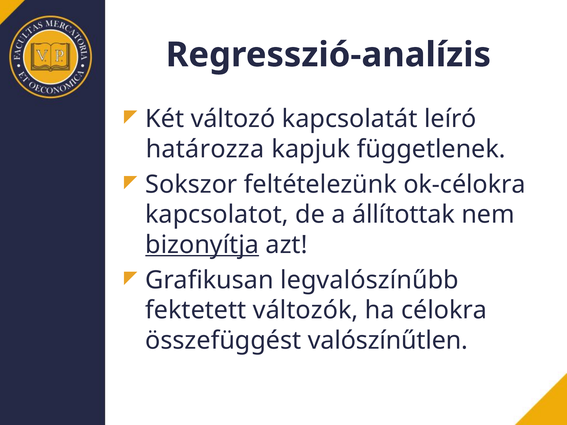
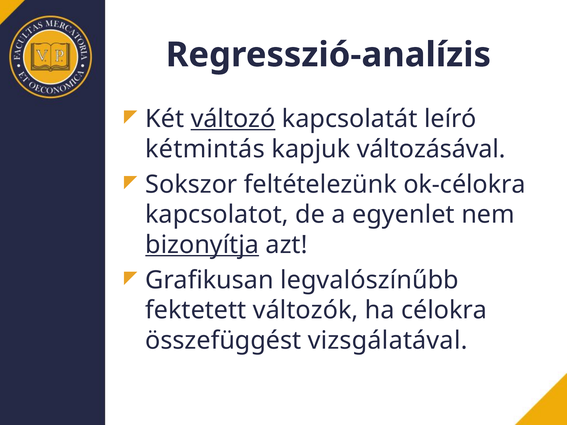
változó underline: none -> present (233, 119)
határozza: határozza -> kétmintás (205, 149)
függetlenek: függetlenek -> változásával (431, 149)
állítottak: állítottak -> egyenlet (403, 215)
valószínűtlen: valószínűtlen -> vizsgálatával (388, 341)
